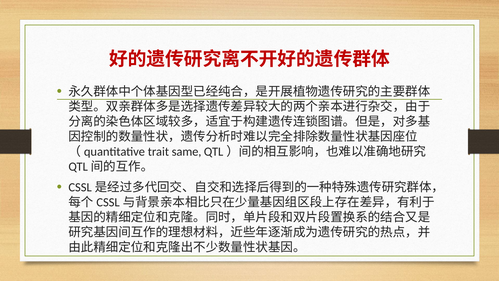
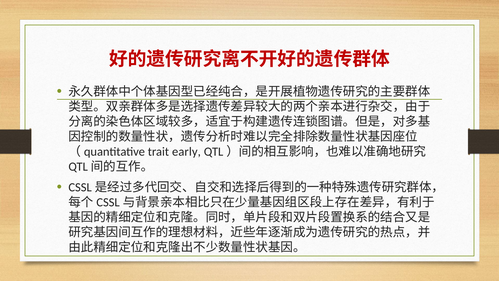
same: same -> early (186, 152)
